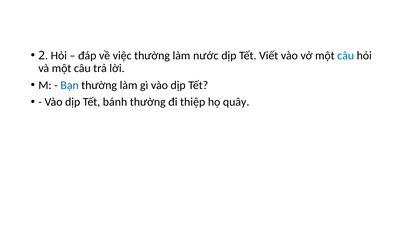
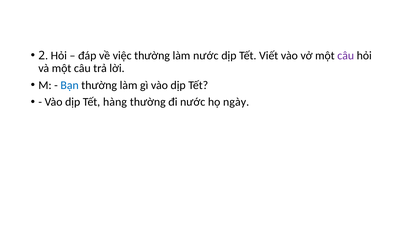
câu colour: blue -> purple (346, 56)
bánh: bánh -> hàng (115, 102)
đi thiệp: thiệp -> nước (193, 102)
quây: quây -> ngày (236, 102)
